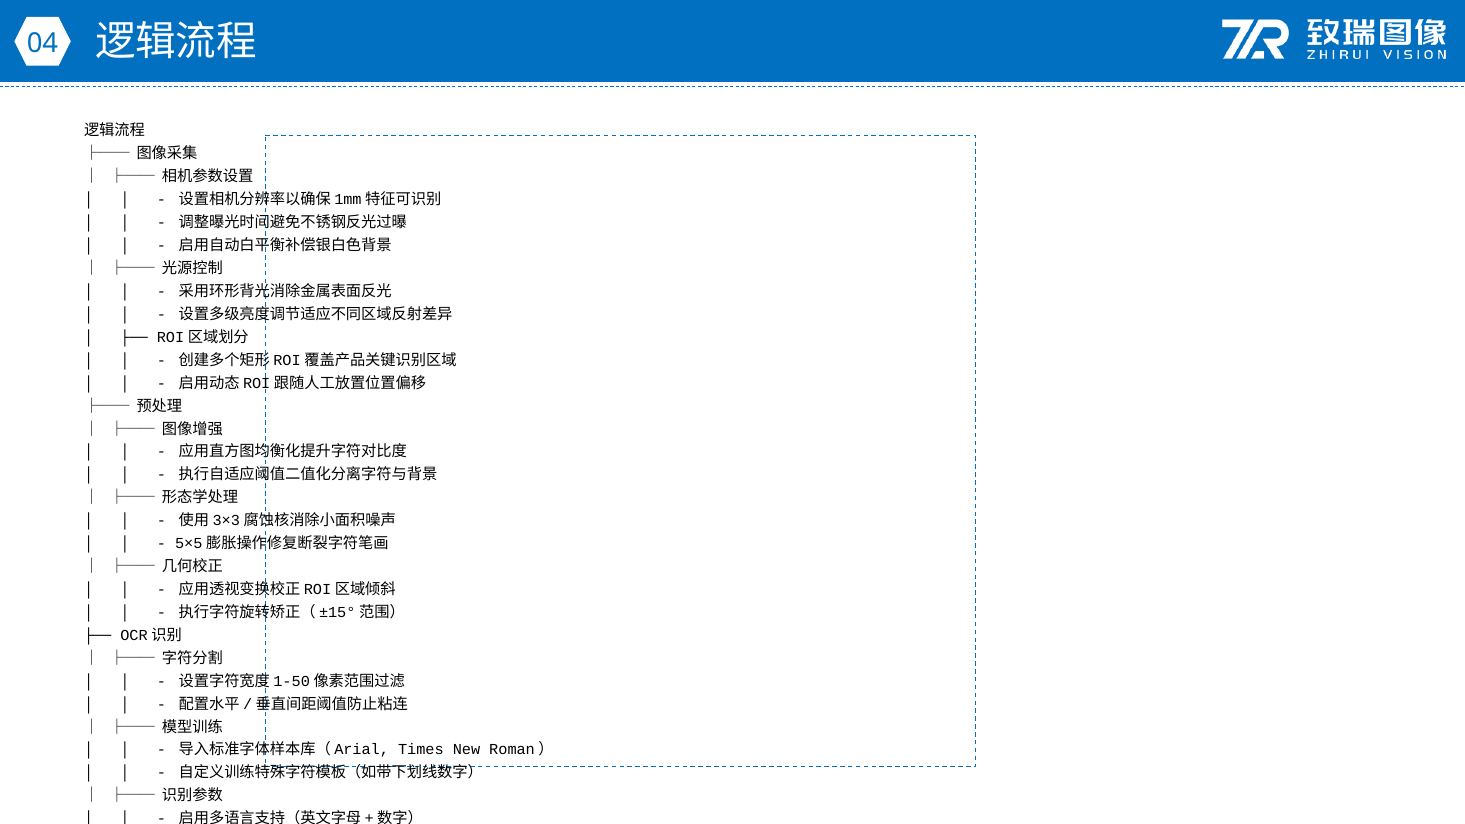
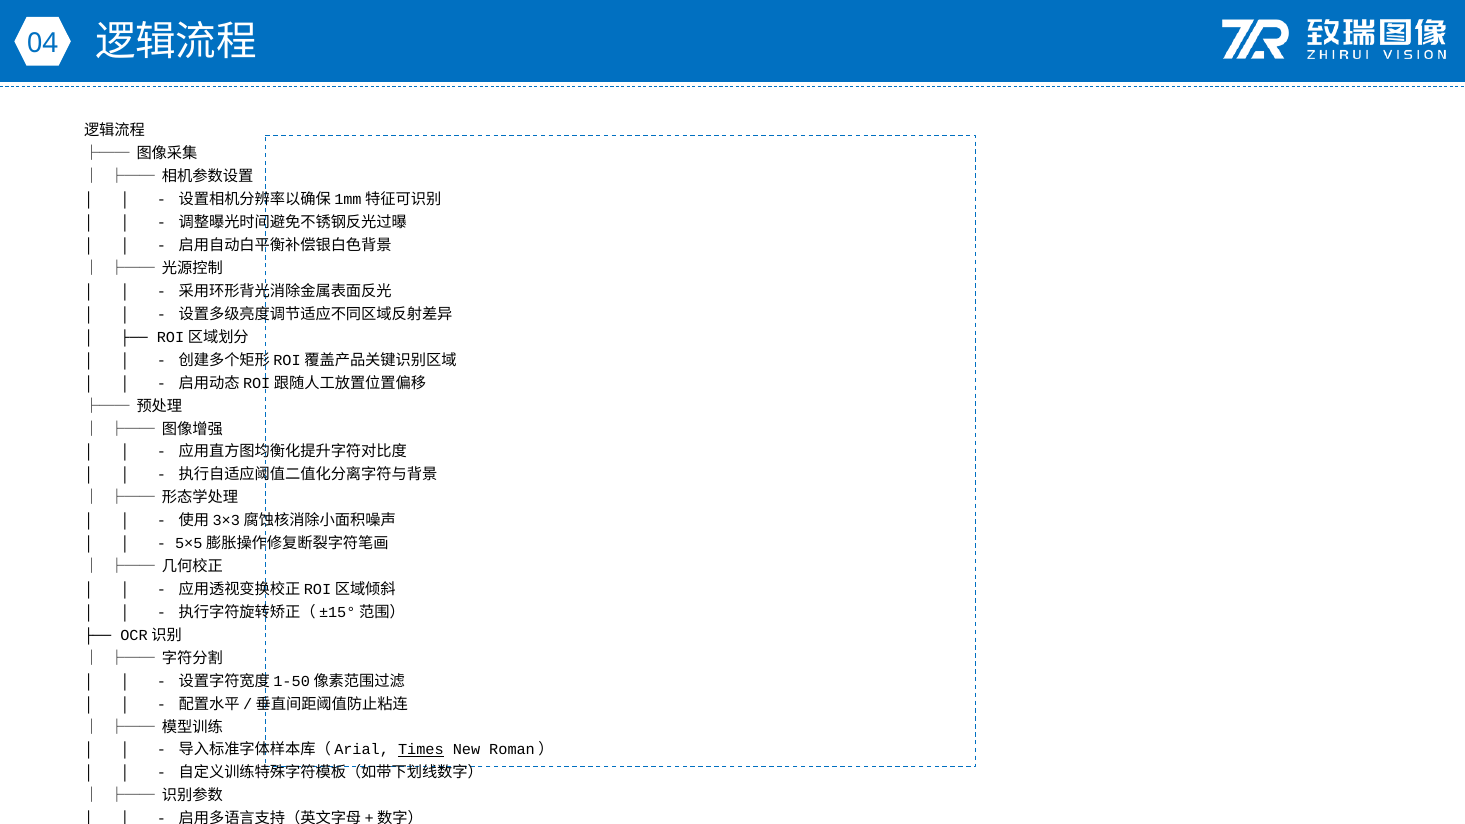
Times underline: none -> present (421, 750)
